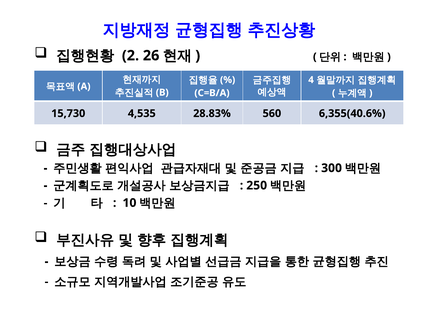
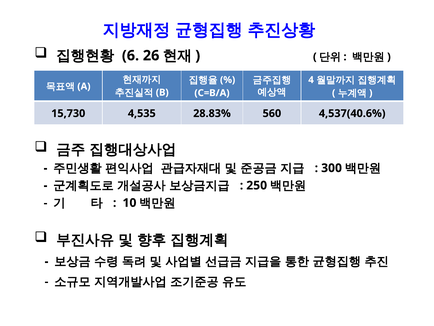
2: 2 -> 6 (130, 55)
6,355(40.6%: 6,355(40.6% -> 4,537(40.6% (352, 113)
